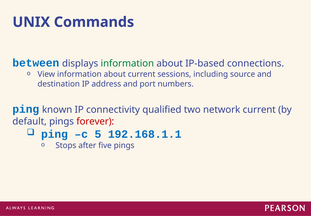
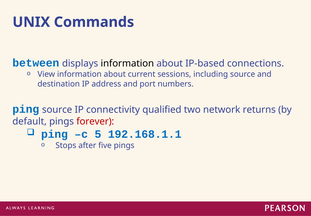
information colour: green -> black (127, 63)
ping known: known -> source (57, 109)
network current: current -> returns (259, 109)
